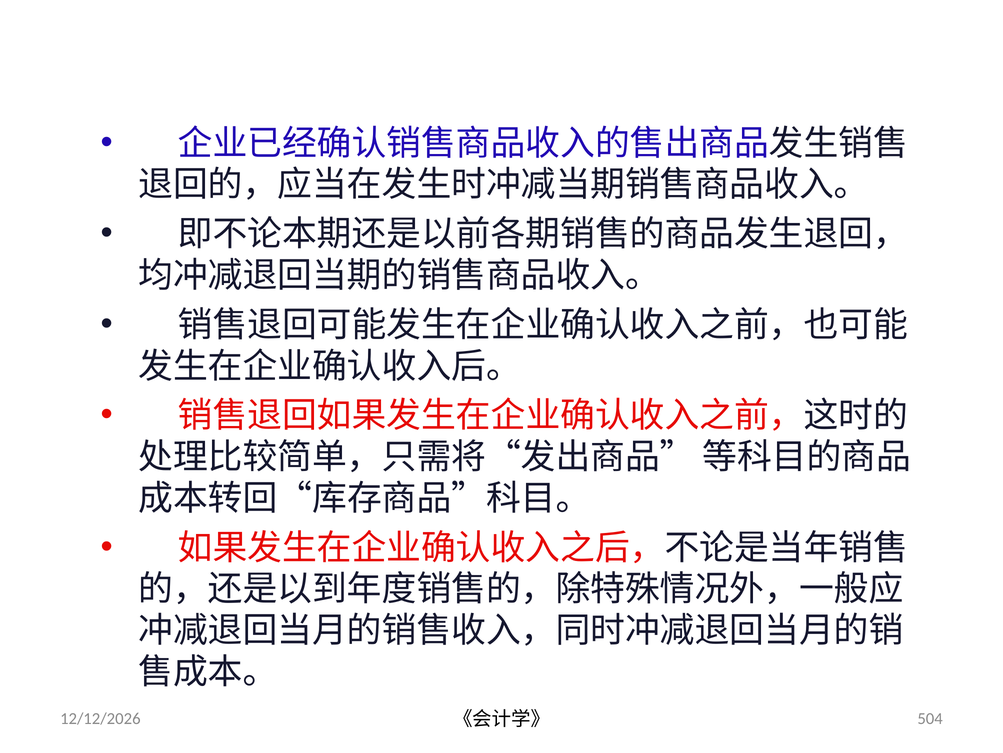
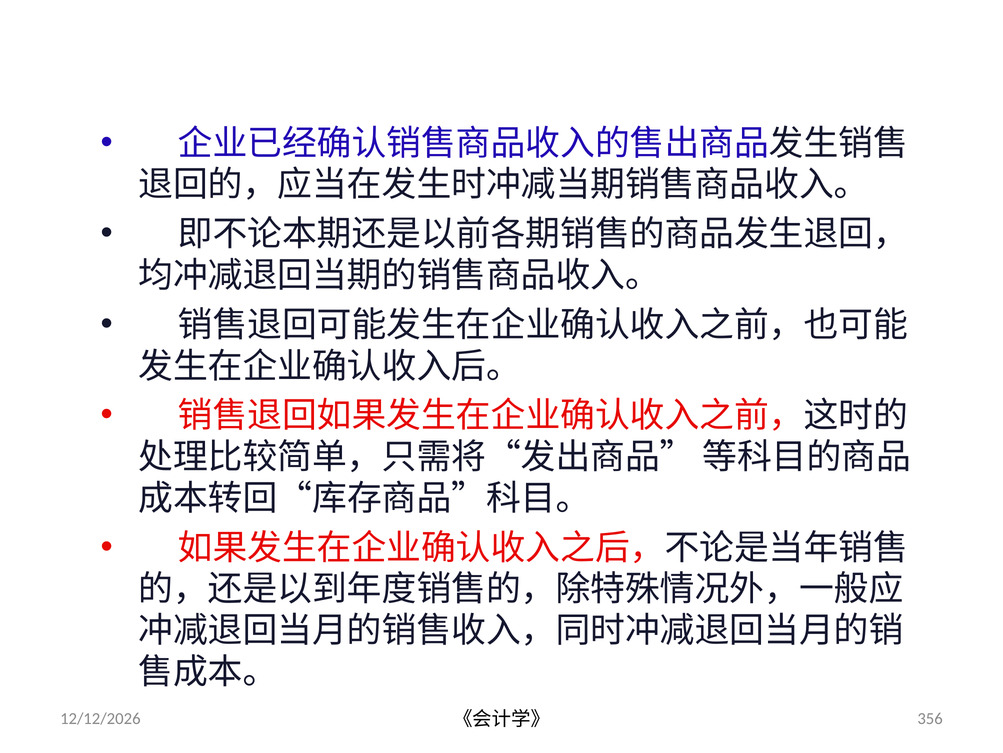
504: 504 -> 356 (930, 718)
